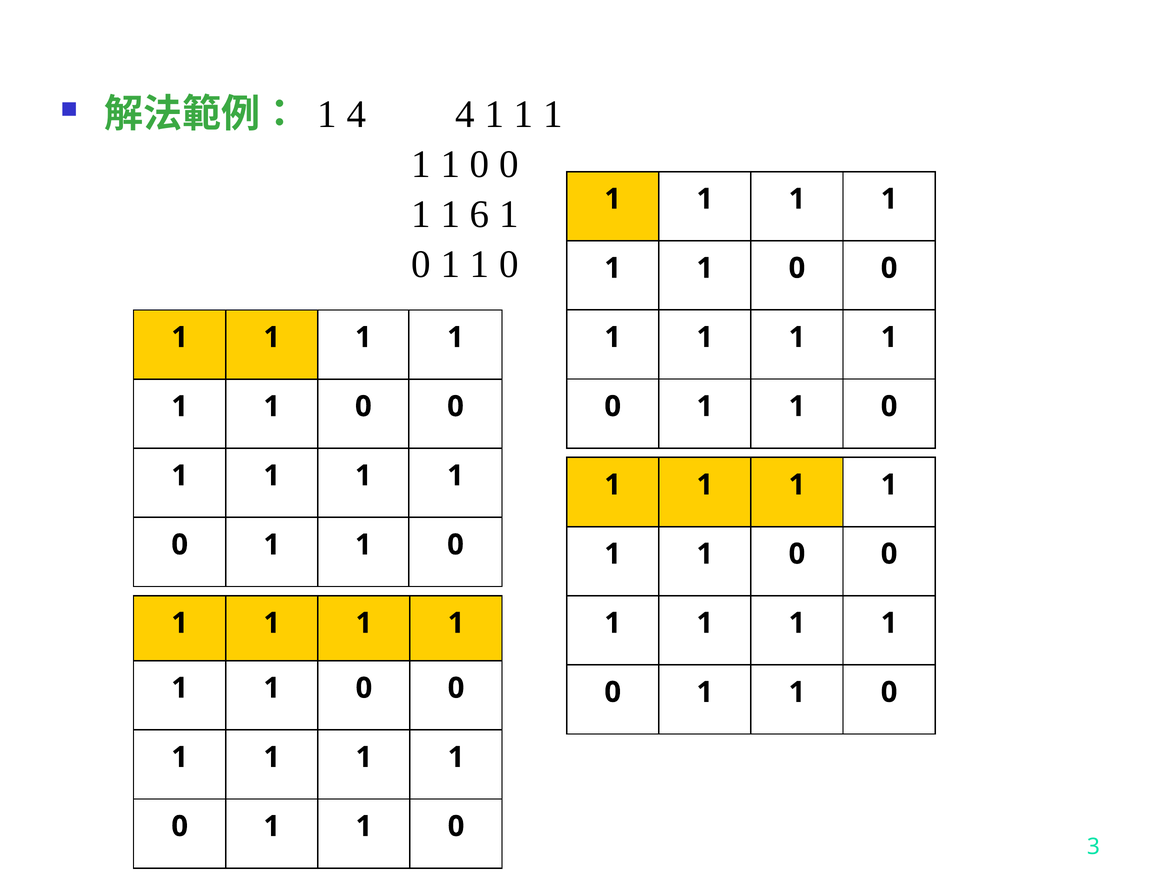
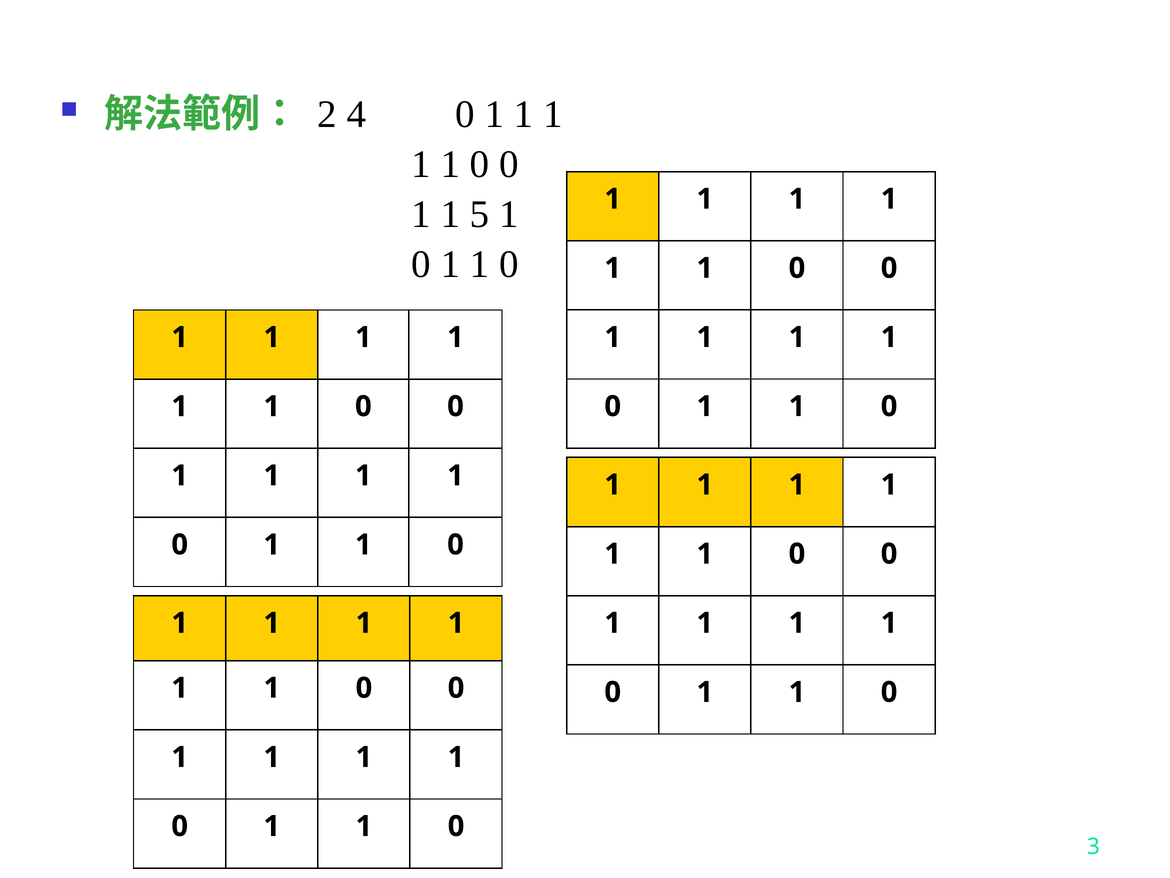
1: 1 -> 2 (327, 114)
4 4: 4 -> 0 (465, 114)
6: 6 -> 5 (480, 214)
